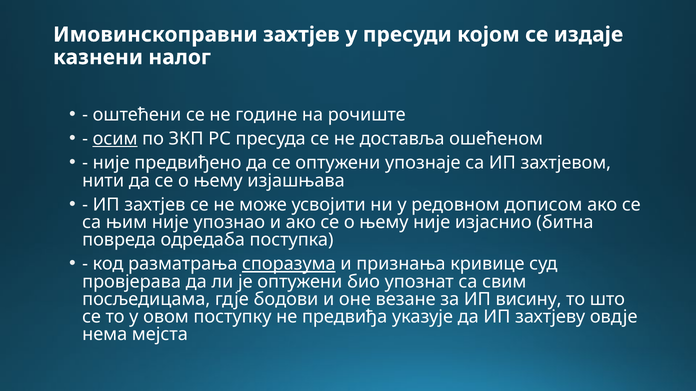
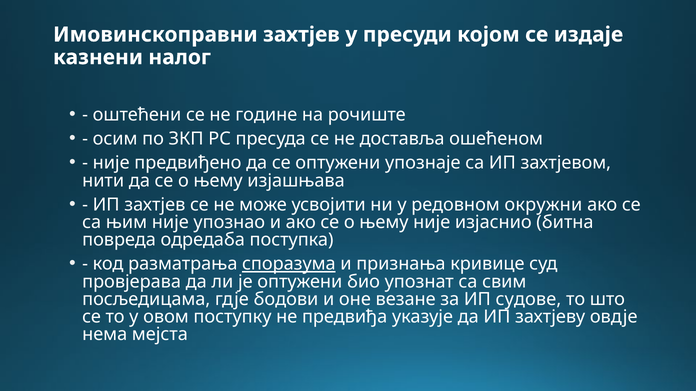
осим underline: present -> none (115, 139)
дописом: дописом -> окружни (543, 205)
висину: висину -> судове (528, 300)
